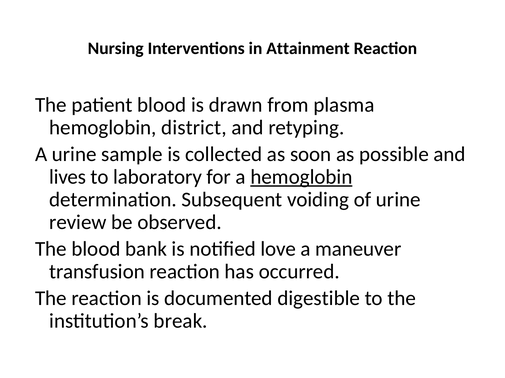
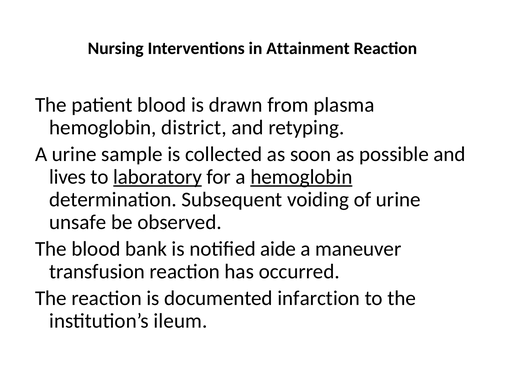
laboratory underline: none -> present (158, 177)
review: review -> unsafe (78, 223)
love: love -> aide (278, 249)
digestible: digestible -> infarction (319, 299)
break: break -> ileum (181, 322)
